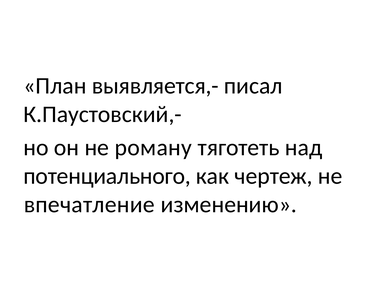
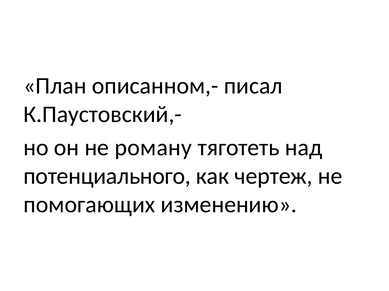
выявляется,-: выявляется,- -> описанном,- (155, 86)
впечатление: впечатление -> помогающих (89, 205)
